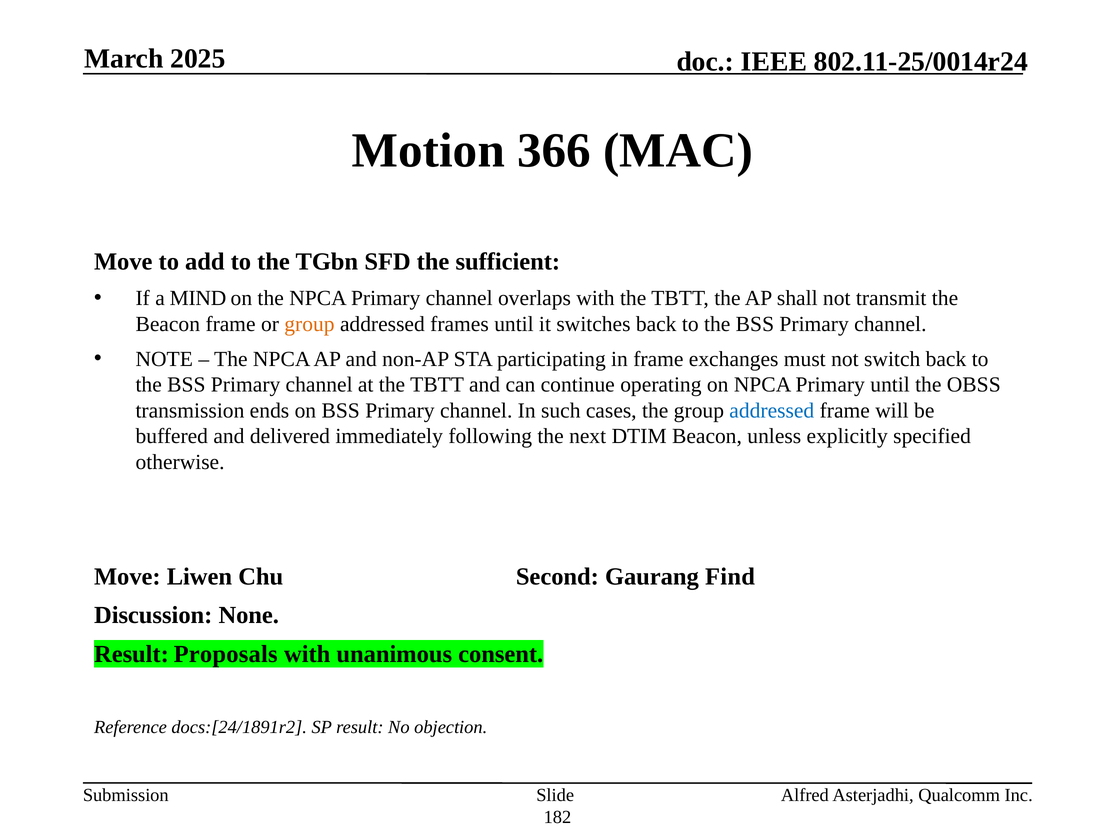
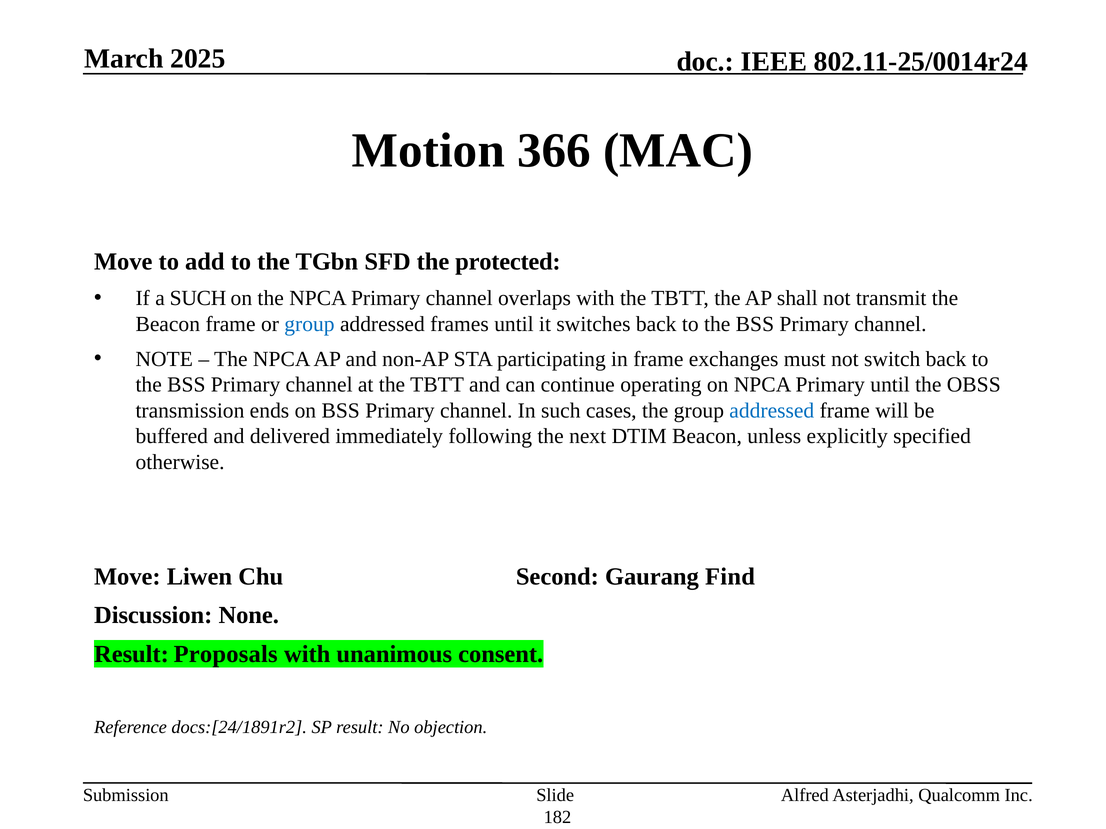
sufficient: sufficient -> protected (508, 262)
a MIND: MIND -> SUCH (198, 298)
group colour: orange -> blue (309, 324)
